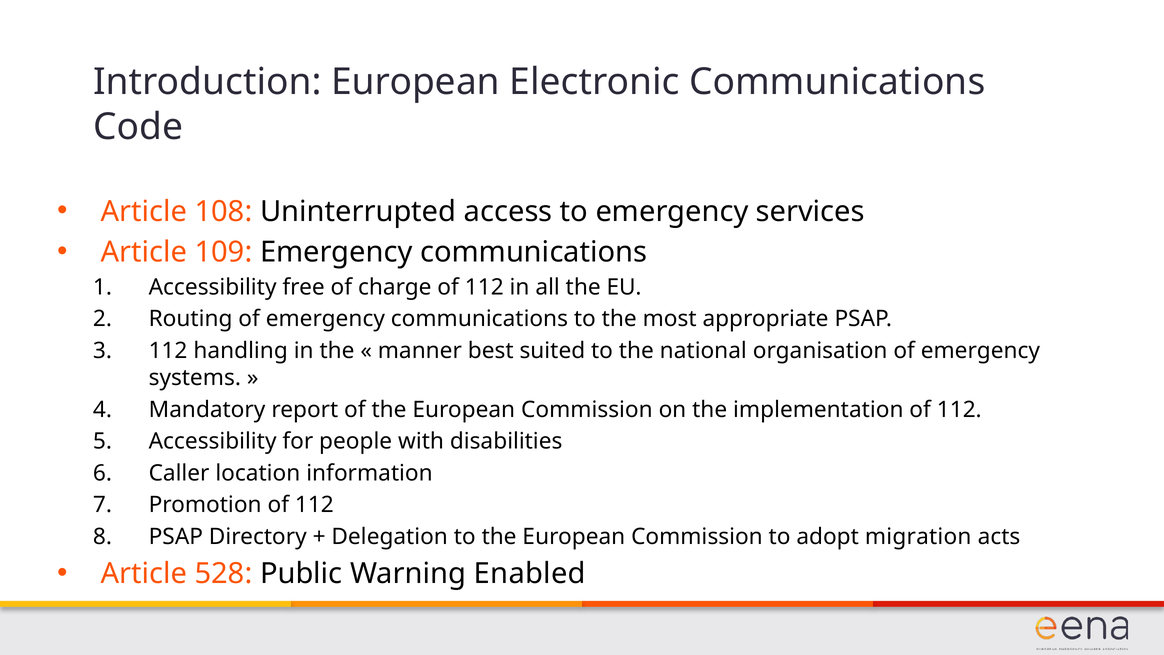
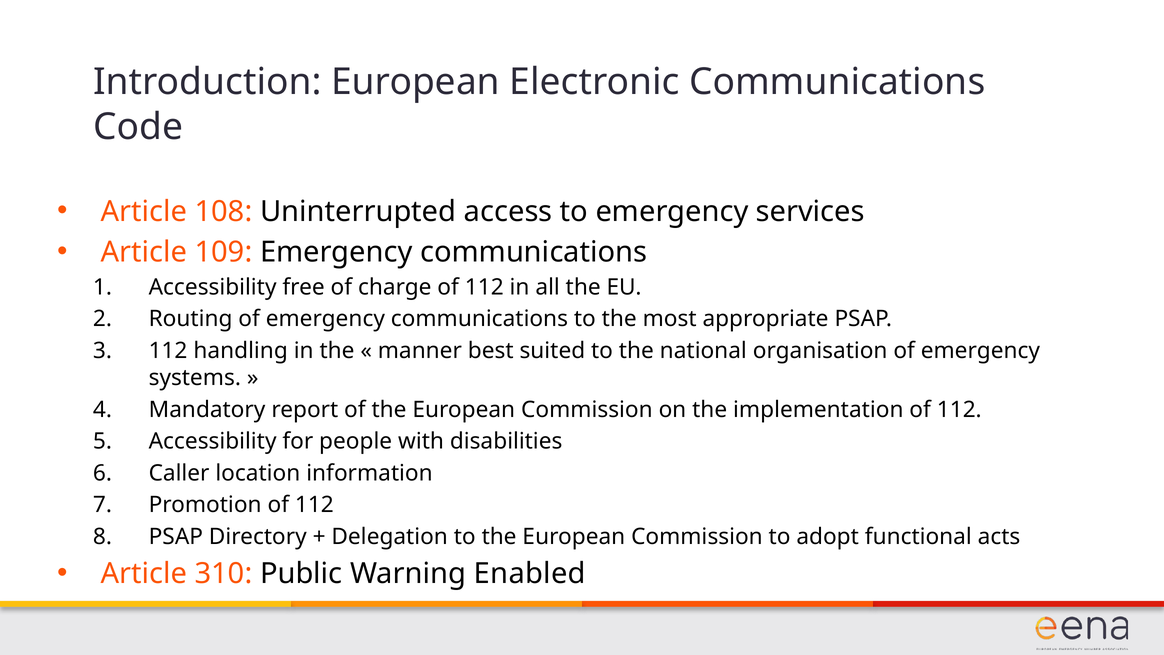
migration: migration -> functional (918, 536)
528: 528 -> 310 (224, 574)
